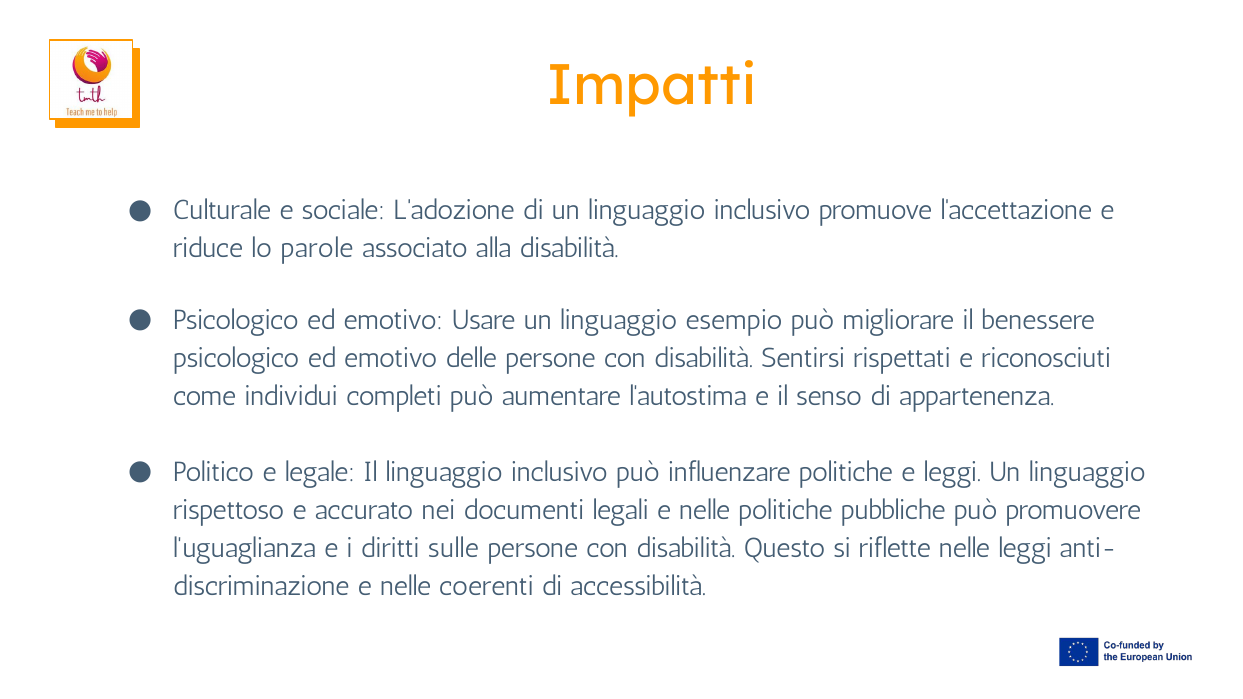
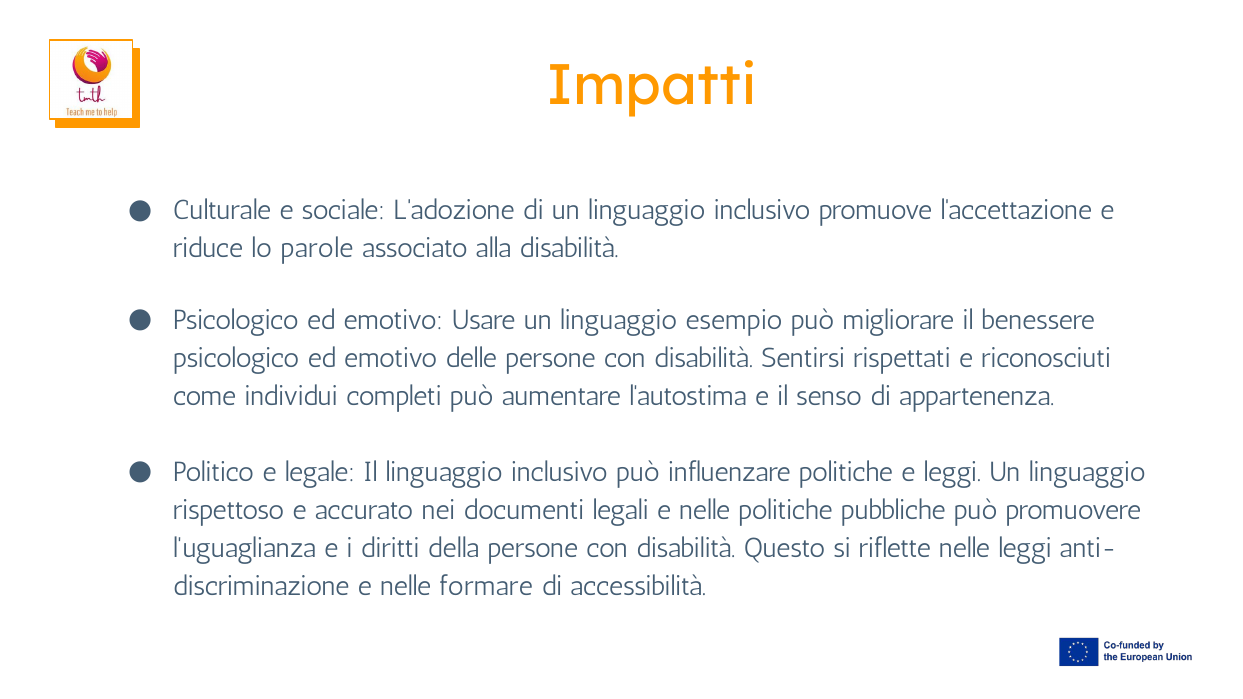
sulle: sulle -> della (453, 549)
coerenti: coerenti -> formare (486, 587)
